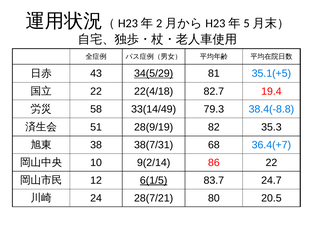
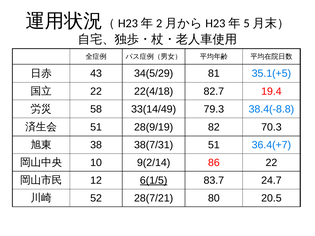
34(5/29 underline: present -> none (154, 74)
35.3: 35.3 -> 70.3 (271, 127)
38(7/31 68: 68 -> 51 (214, 145)
24: 24 -> 52 (96, 198)
